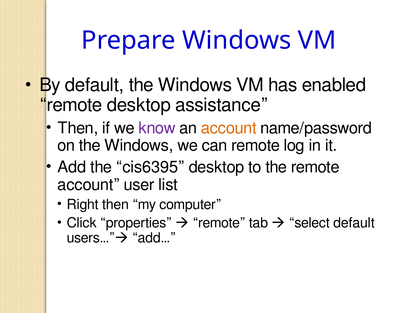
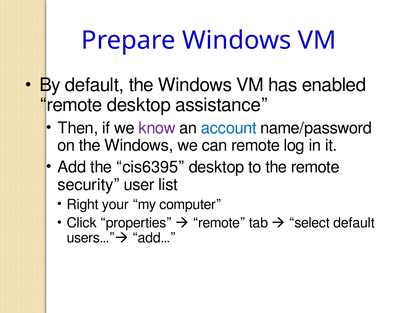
account colour: orange -> blue (229, 128)
account: account -> security (89, 185)
Right then: then -> your (115, 205)
